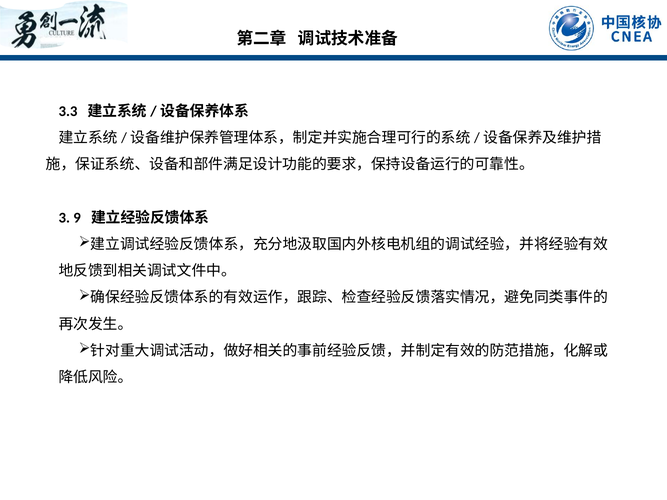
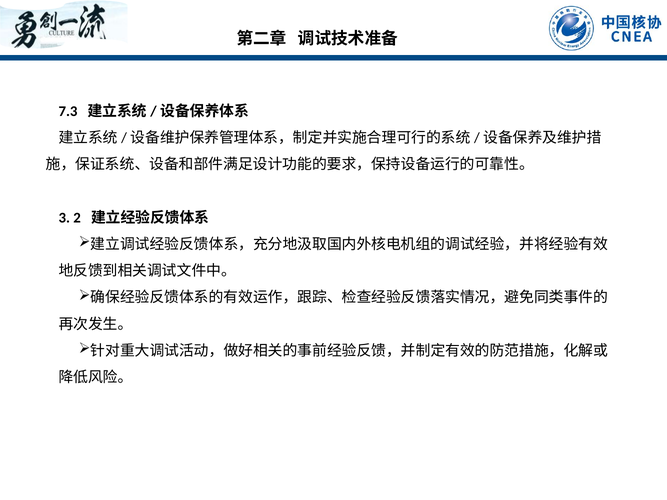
3.3: 3.3 -> 7.3 (68, 111)
9: 9 -> 2 (77, 218)
